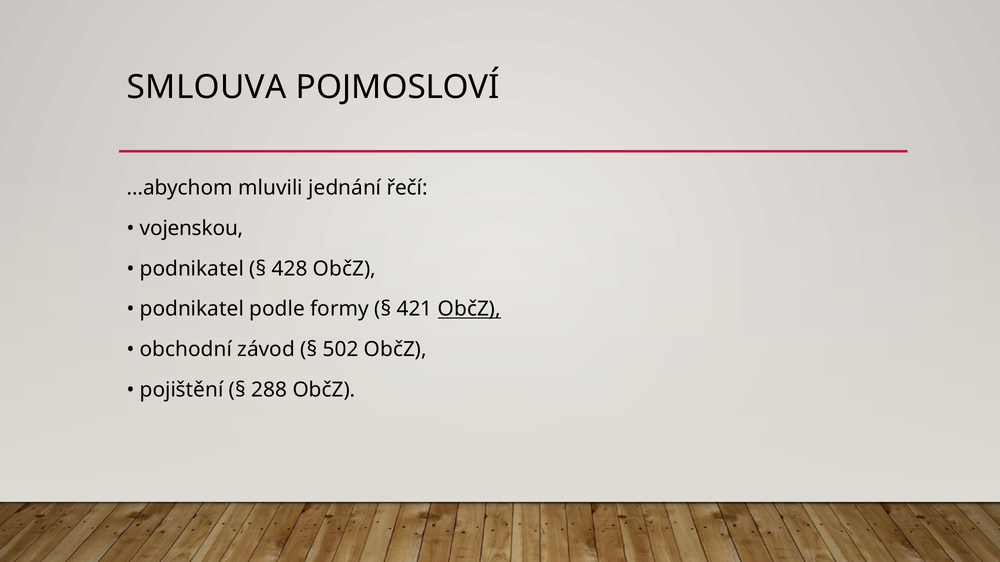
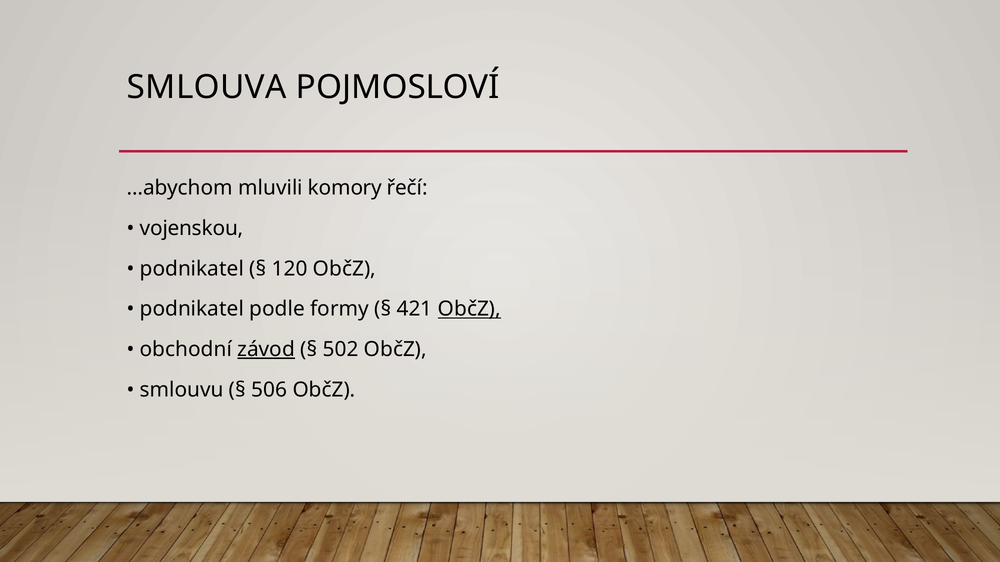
jednání: jednání -> komory (345, 188)
428: 428 -> 120 (290, 269)
závod underline: none -> present (266, 350)
pojištění: pojištění -> smlouvu (182, 390)
288: 288 -> 506 (269, 390)
